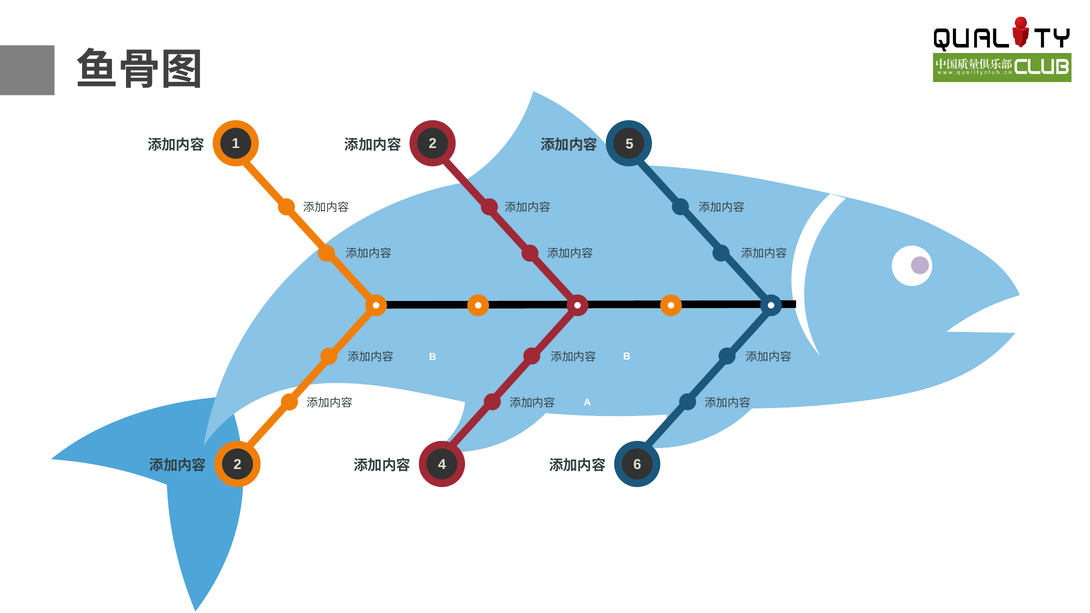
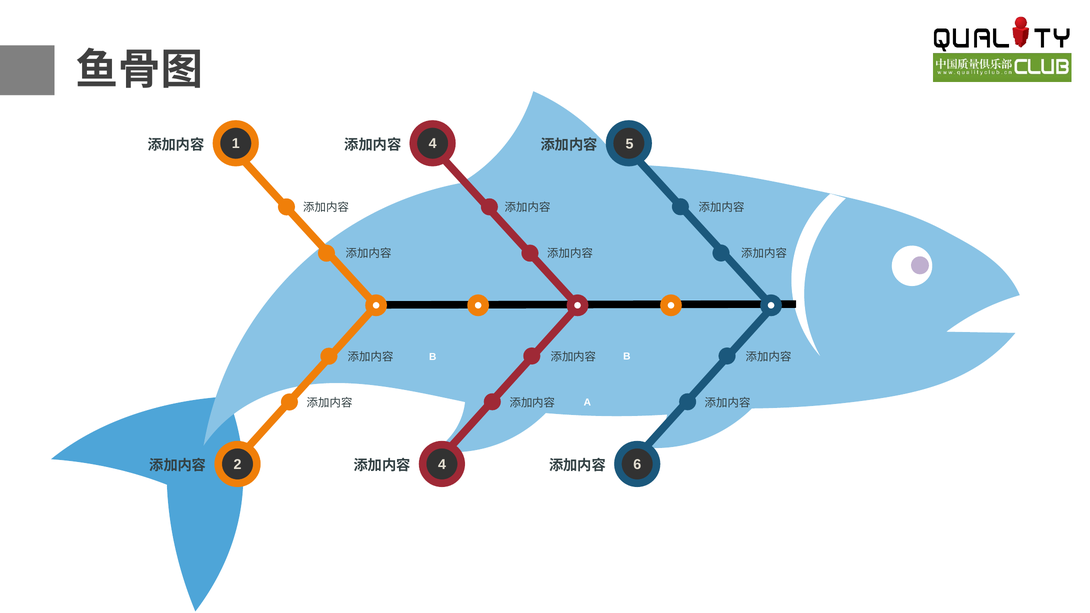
2: 2 -> 4 (433, 144)
